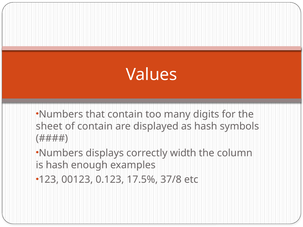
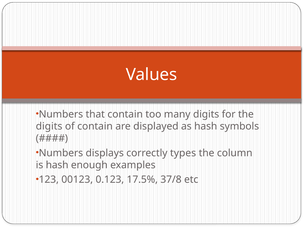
sheet: sheet -> digits (49, 126)
width: width -> types (183, 153)
